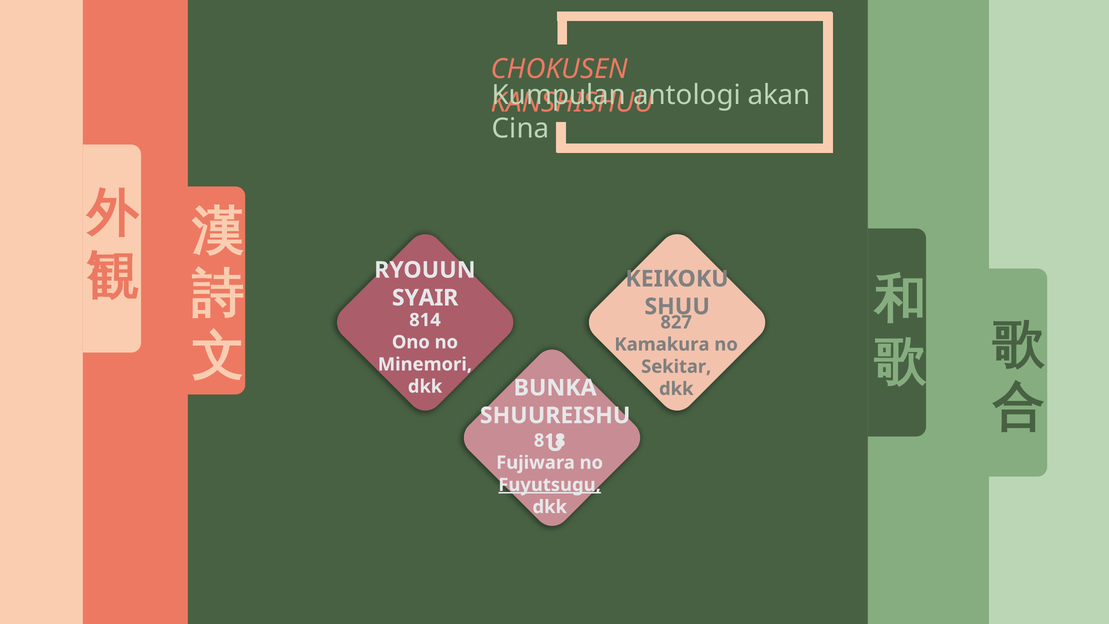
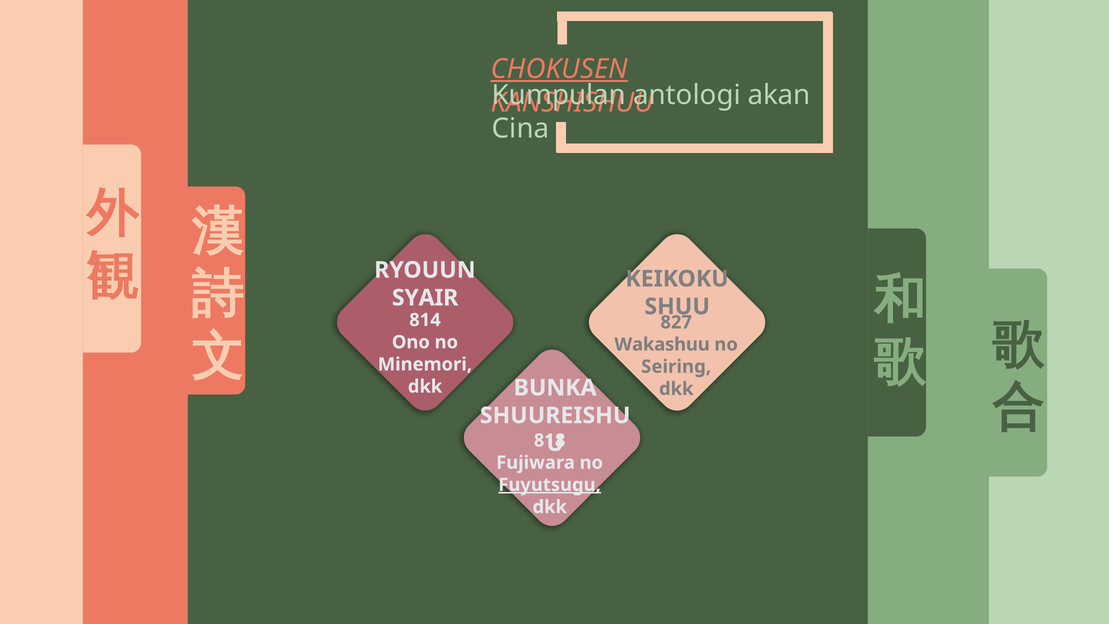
CHOKUSEN underline: none -> present (559, 69)
Kamakura: Kamakura -> Wakashuu (662, 344)
Sekitar: Sekitar -> Seiring (676, 367)
